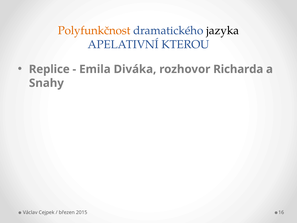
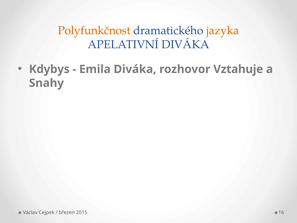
jazyka colour: black -> orange (223, 30)
APELATIVNÍ KTEROU: KTEROU -> DIVÁKA (185, 44)
Replice: Replice -> Kdybys (49, 69)
Richarda: Richarda -> Vztahuje (238, 69)
